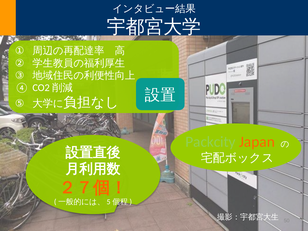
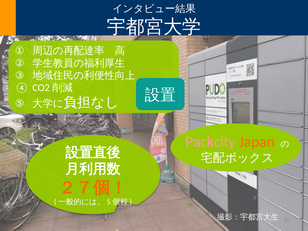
Packcity colour: light green -> pink (211, 142)
